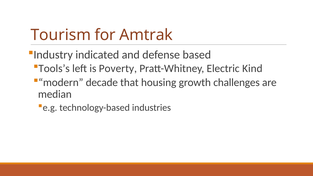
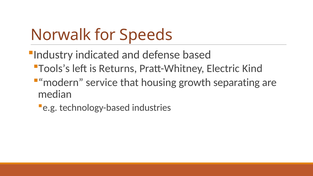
Tourism: Tourism -> Norwalk (61, 35)
Amtrak: Amtrak -> Speeds (146, 35)
Poverty: Poverty -> Returns (118, 68)
decade: decade -> service (102, 82)
challenges: challenges -> separating (237, 82)
